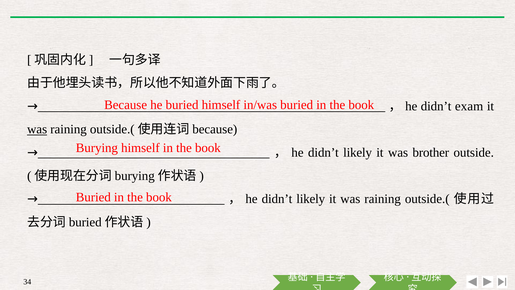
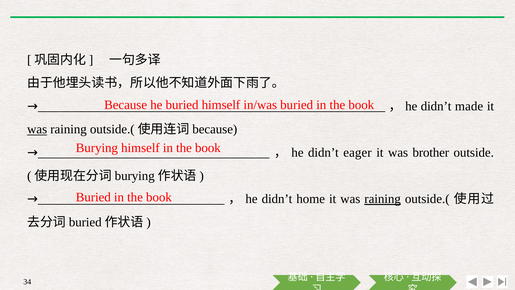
exam: exam -> made (469, 106)
likely: likely -> eager (357, 152)
likely: likely -> home (311, 199)
raining underline: none -> present (383, 199)
